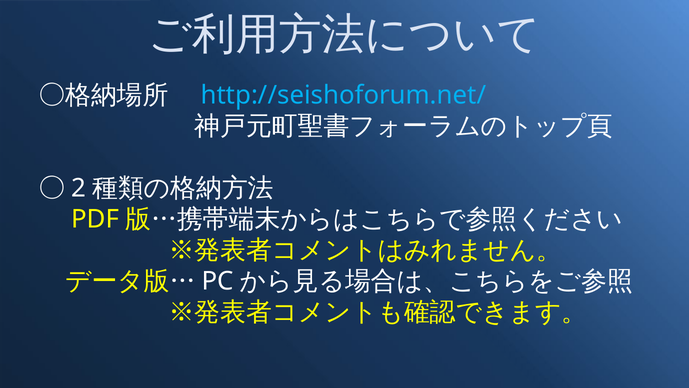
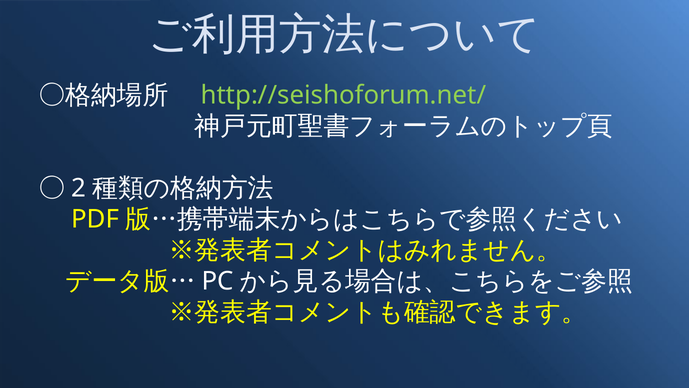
http://seishoforum.net/ colour: light blue -> light green (343, 95)
